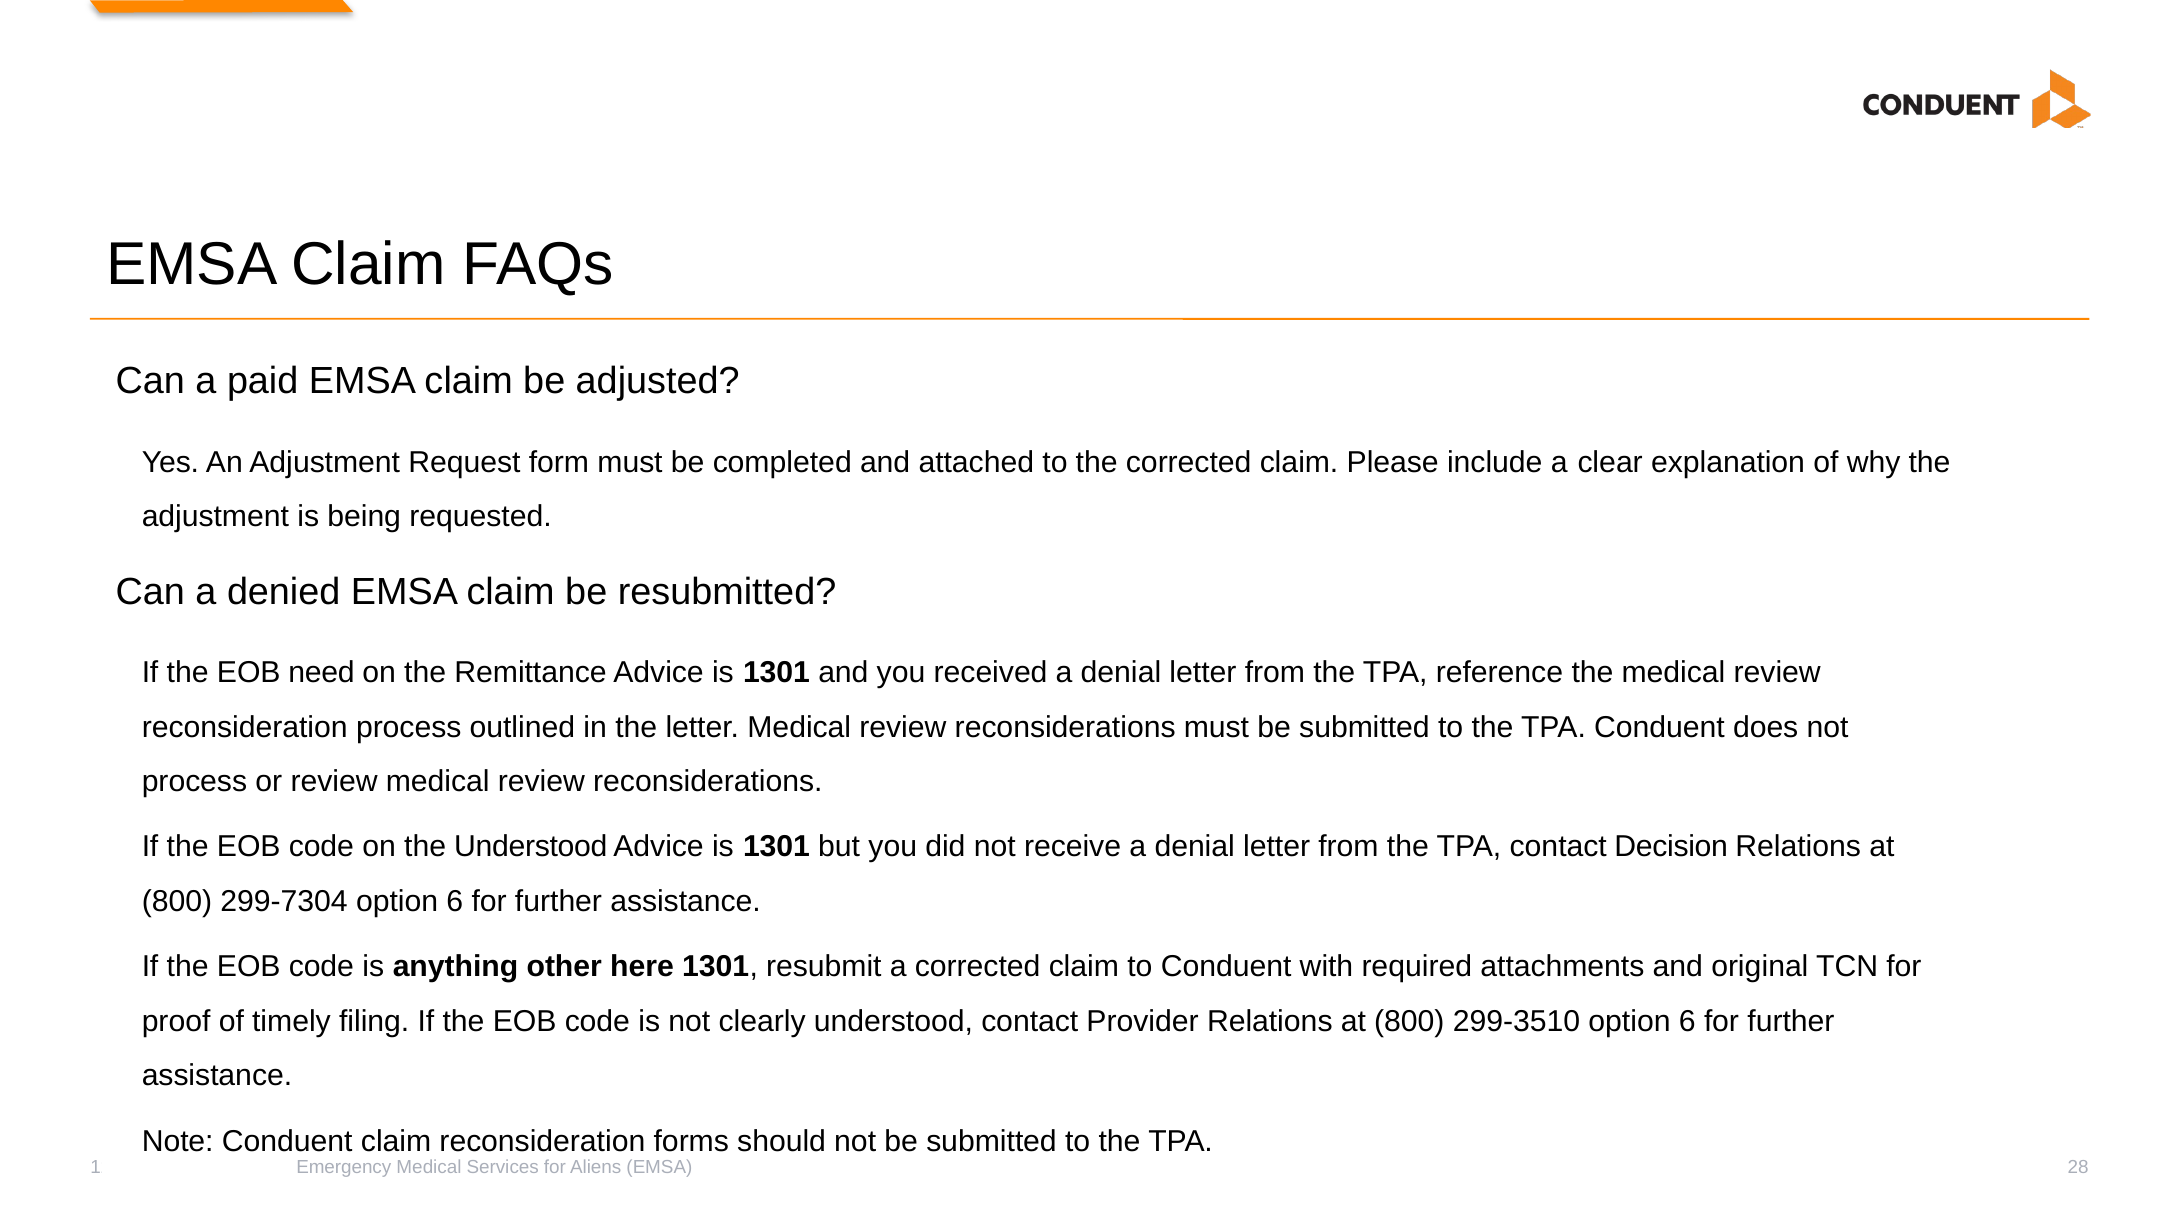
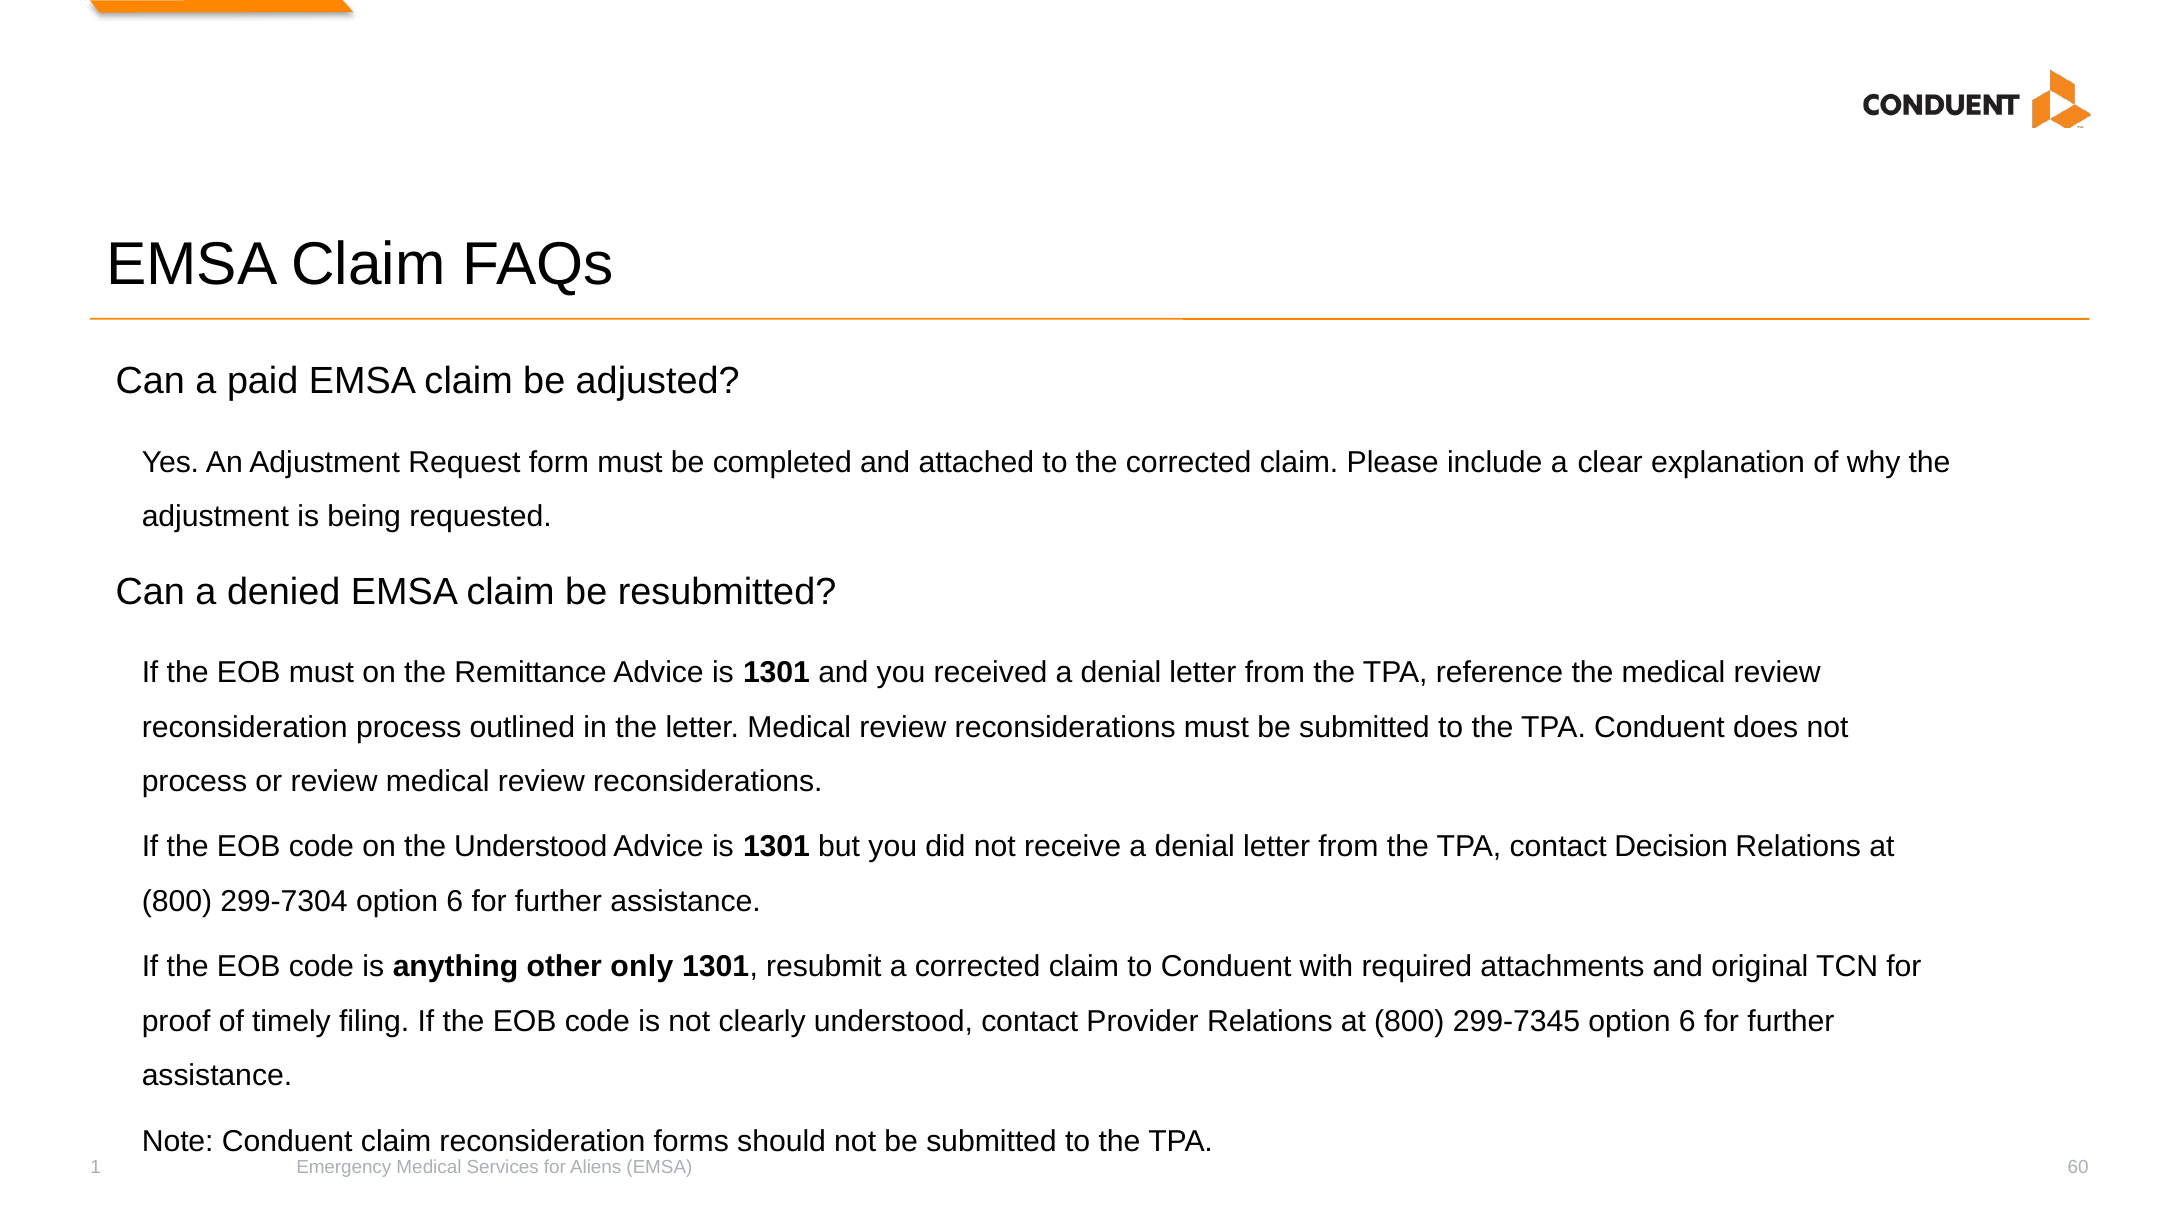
EOB need: need -> must (321, 673)
here: here -> only (642, 967)
299-3510: 299-3510 -> 299-7345 (1516, 1022)
28: 28 -> 60 (2078, 1168)
